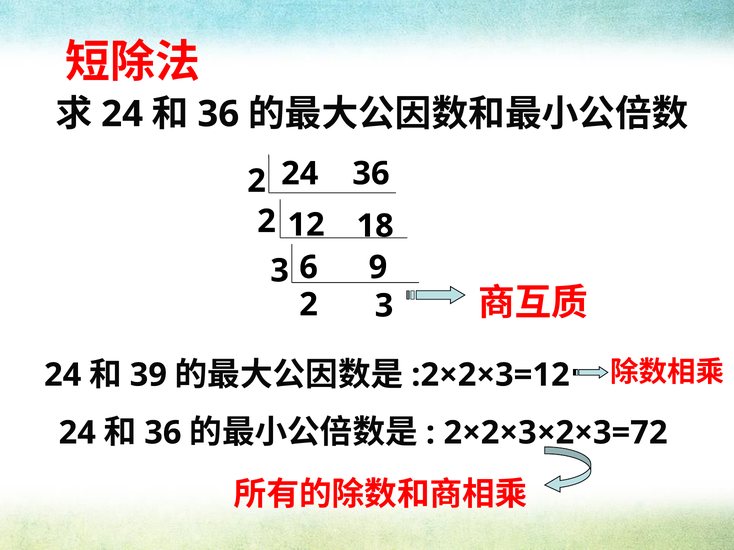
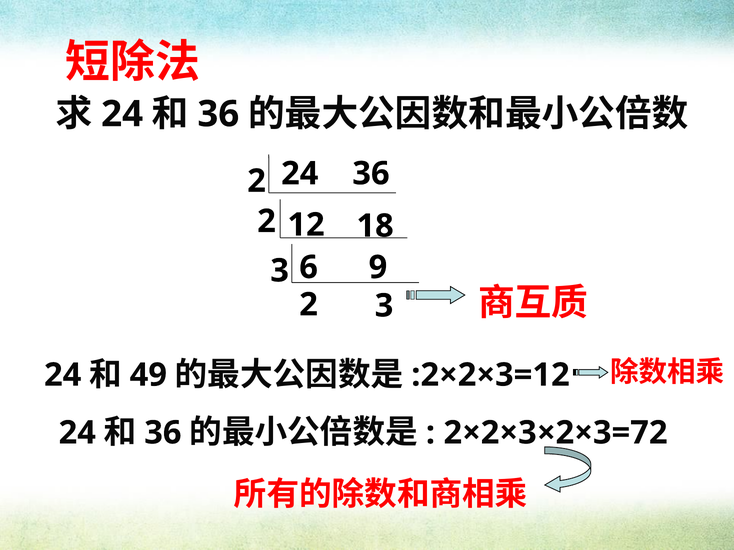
39: 39 -> 49 (148, 375)
